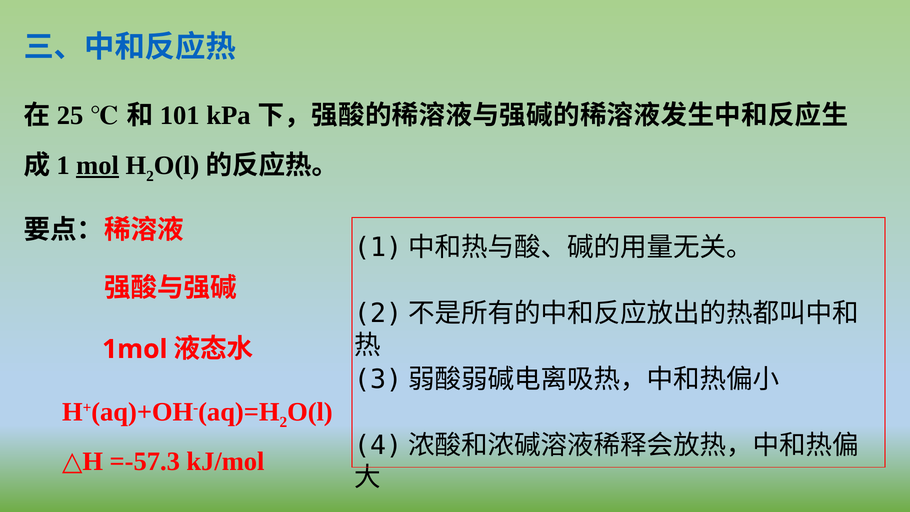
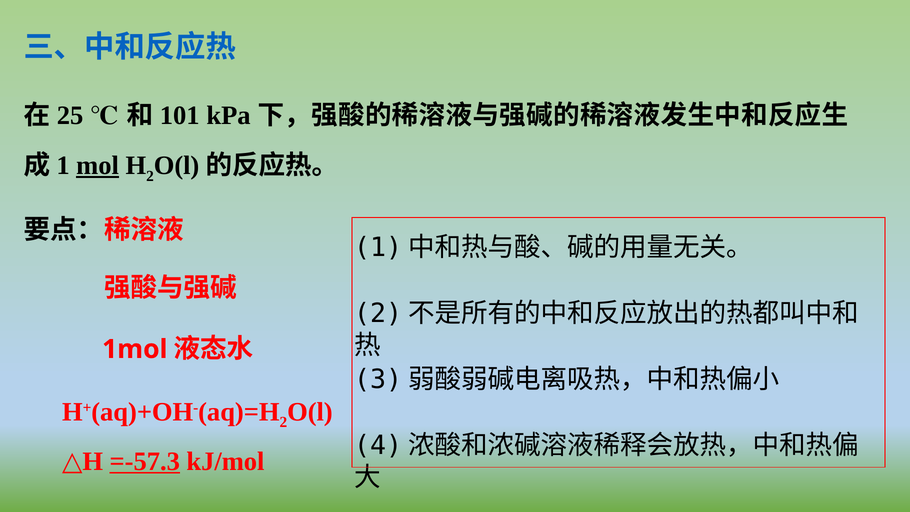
=-57.3 underline: none -> present (145, 461)
